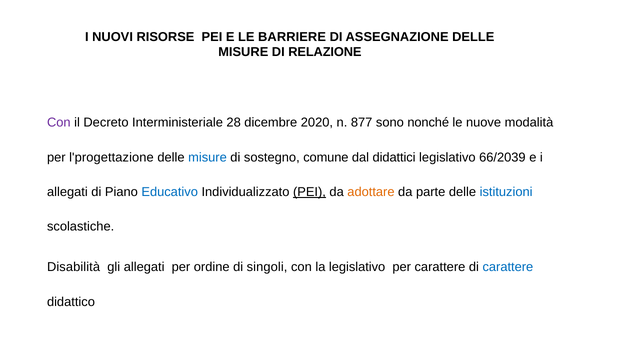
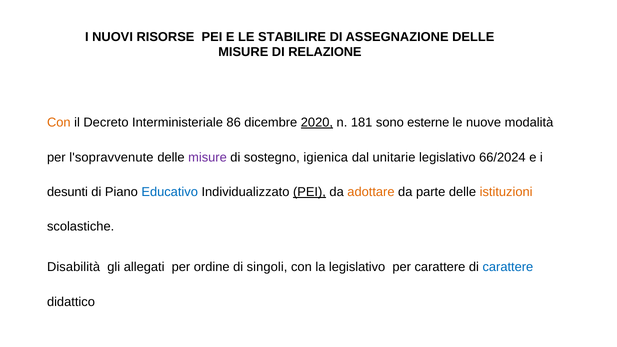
BARRIERE: BARRIERE -> STABILIRE (292, 37)
Con colour: purple -> orange (59, 123)
28: 28 -> 86 (234, 123)
2020 underline: none -> present (317, 123)
877: 877 -> 181 (362, 123)
nonché: nonché -> esterne (428, 123)
l'progettazione: l'progettazione -> l'sopravvenute (111, 157)
misure colour: blue -> purple (207, 157)
comune: comune -> igienica (326, 157)
didattici: didattici -> unitarie (394, 157)
66/2039: 66/2039 -> 66/2024 (502, 157)
allegati: allegati -> desunti (67, 192)
istituzioni colour: blue -> orange (506, 192)
